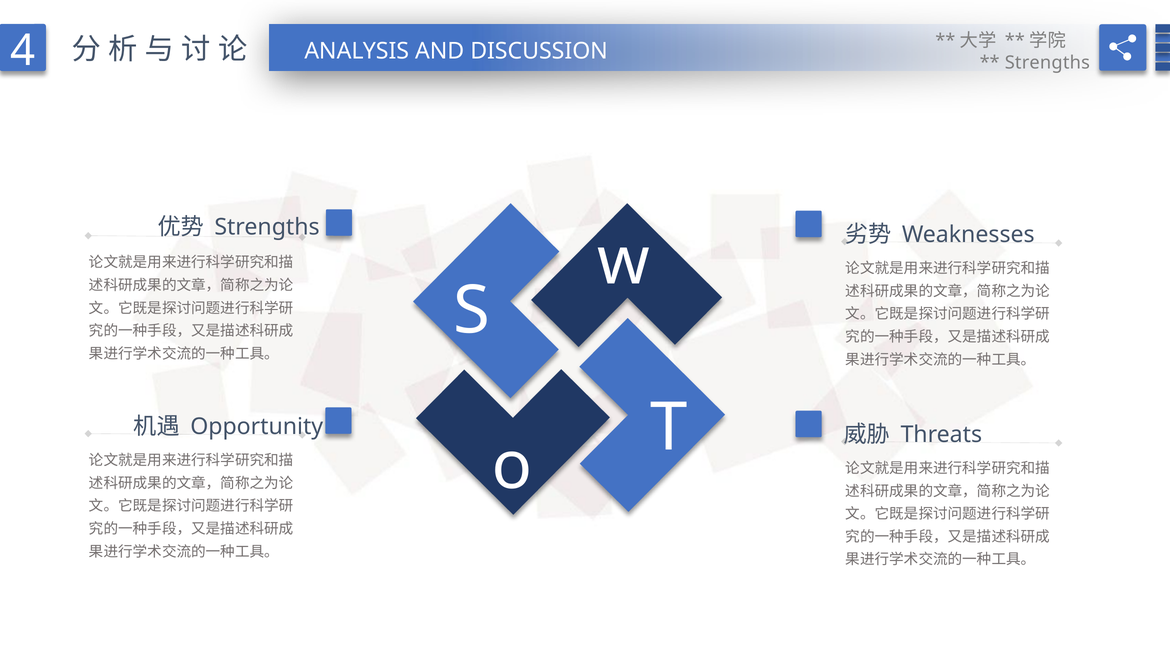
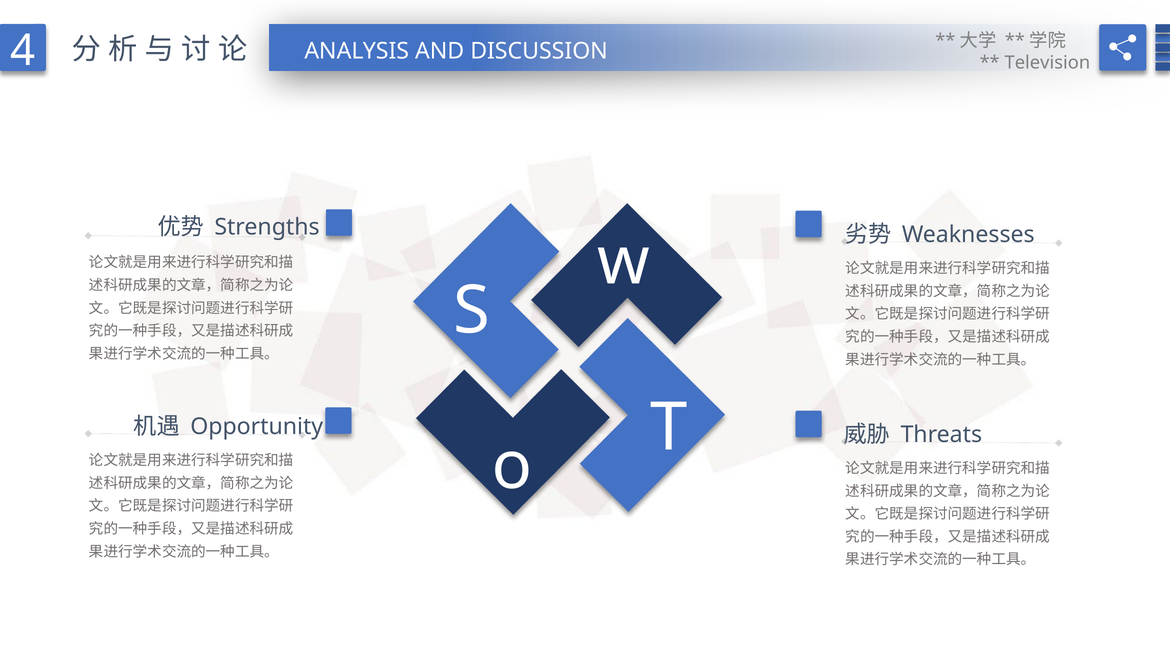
Strengths: Strengths -> Television (1047, 63)
